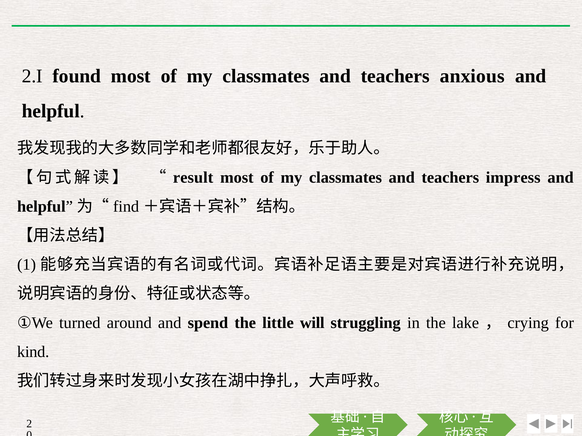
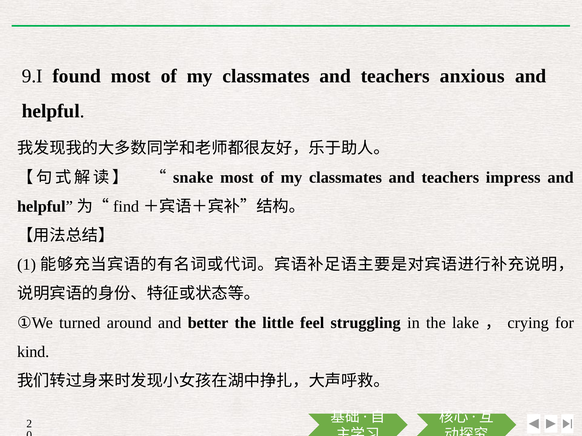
2.I: 2.I -> 9.I (32, 76)
result: result -> snake (193, 178)
spend: spend -> better (208, 323)
will: will -> feel (312, 323)
